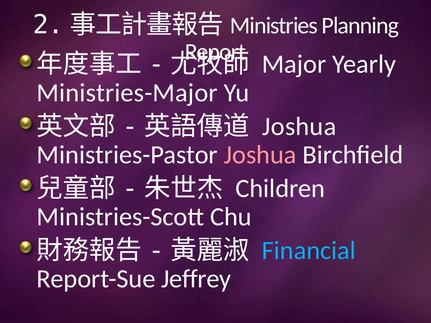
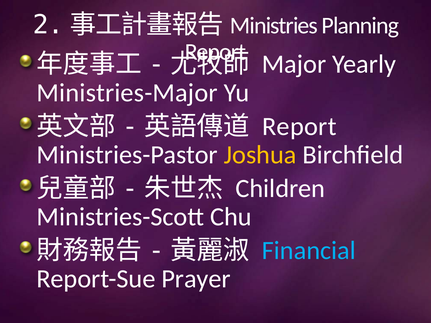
Joshua: Joshua -> Report (299, 126)
Joshua colour: pink -> yellow (260, 155)
Jeffrey: Jeffrey -> Prayer (196, 279)
